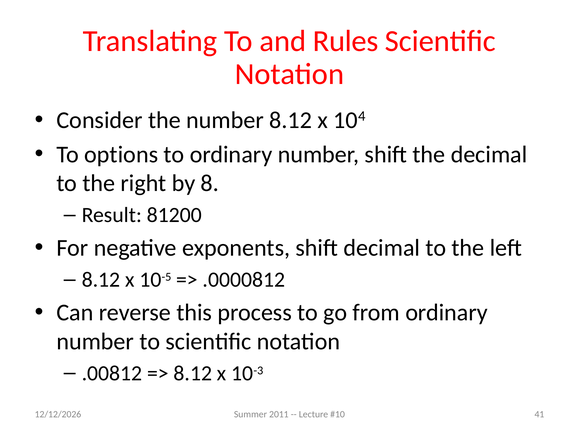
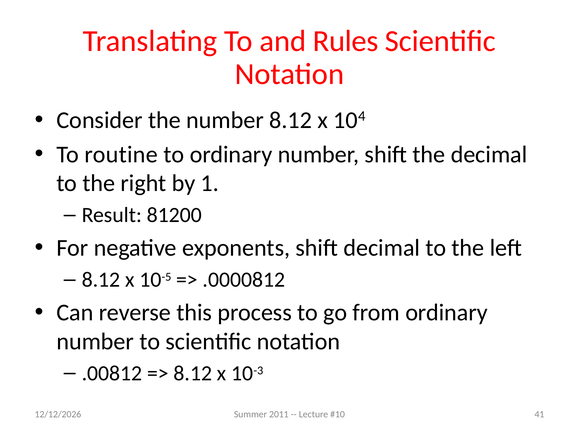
options: options -> routine (121, 154)
8: 8 -> 1 (210, 183)
